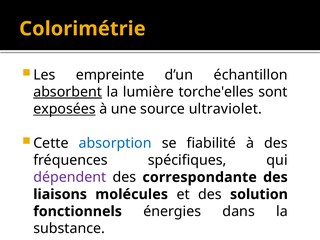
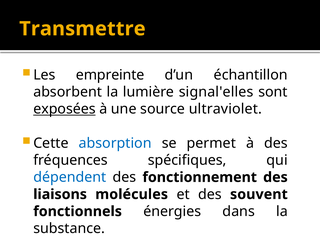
Colorimétrie: Colorimétrie -> Transmettre (82, 29)
absorbent underline: present -> none (68, 92)
torche'elles: torche'elles -> signal'elles (216, 92)
fiabilité: fiabilité -> permet (211, 143)
dépendent colour: purple -> blue (70, 177)
correspondante: correspondante -> fonctionnement (200, 177)
solution: solution -> souvent (259, 194)
